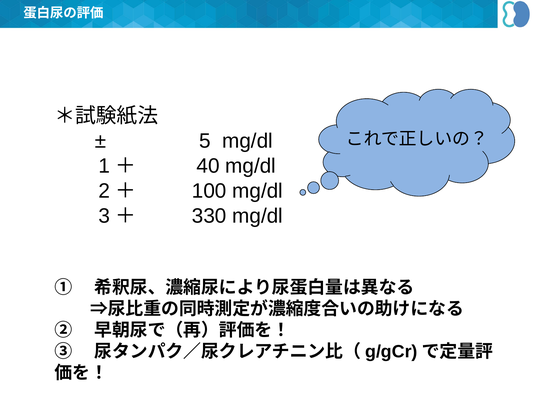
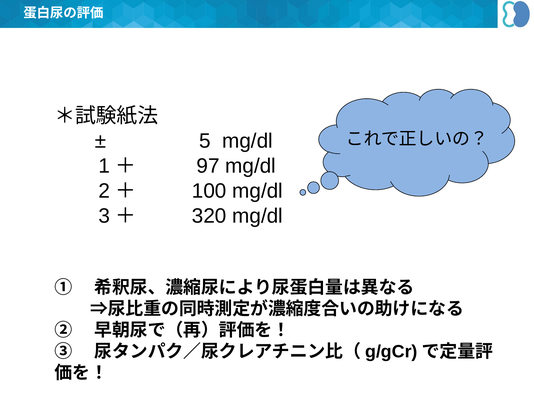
40: 40 -> 97 (208, 166)
330: 330 -> 320 (209, 216)
